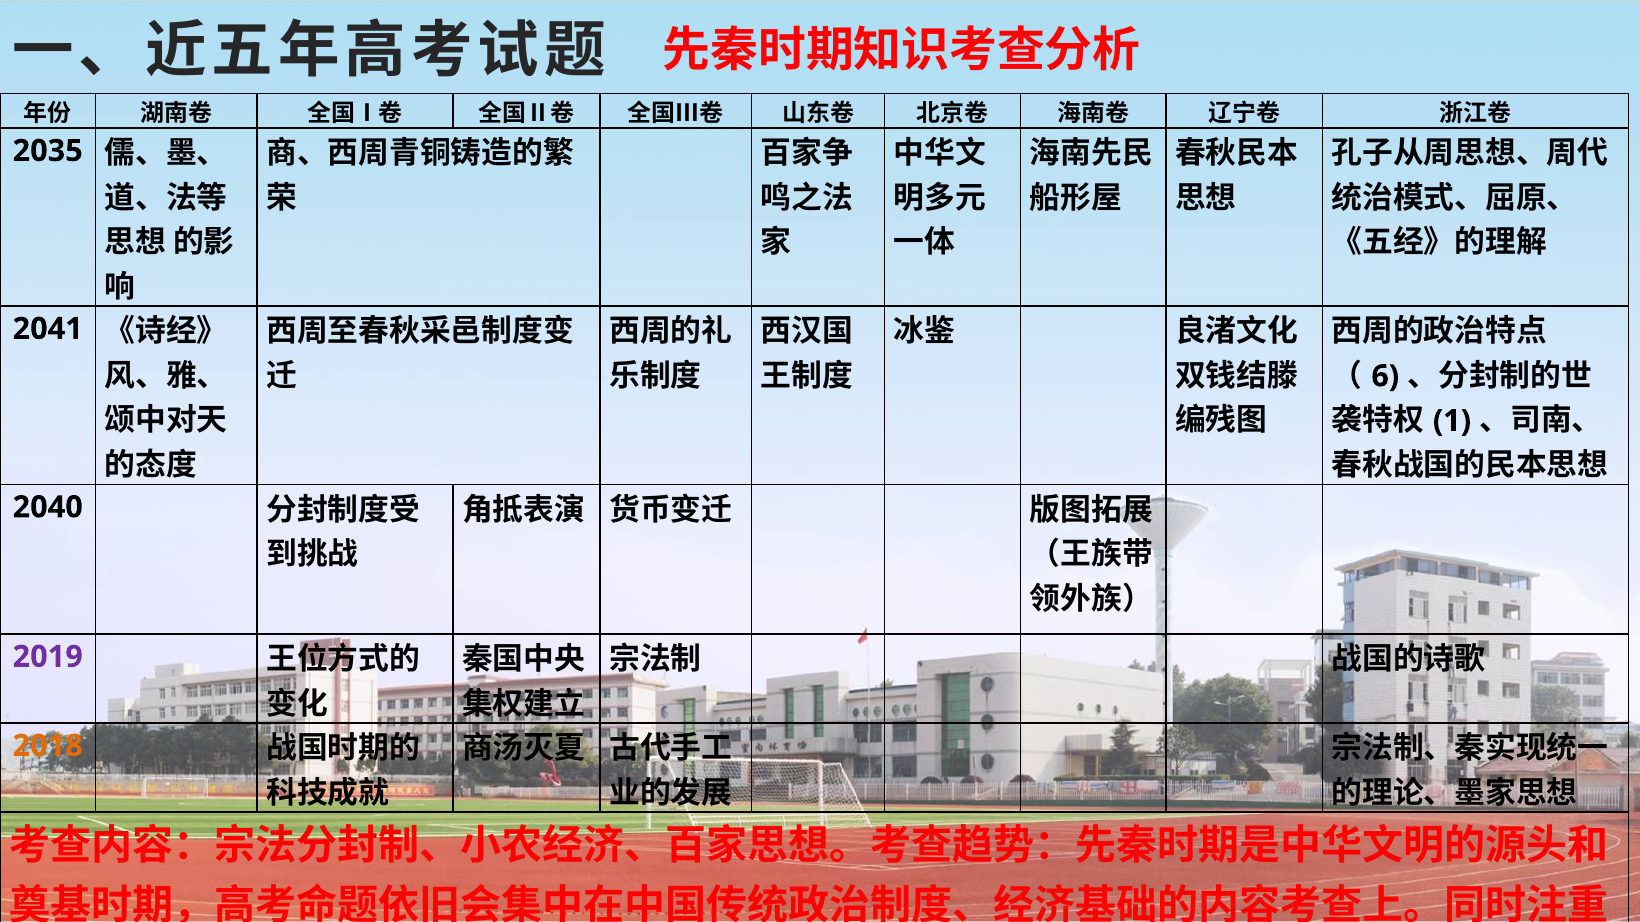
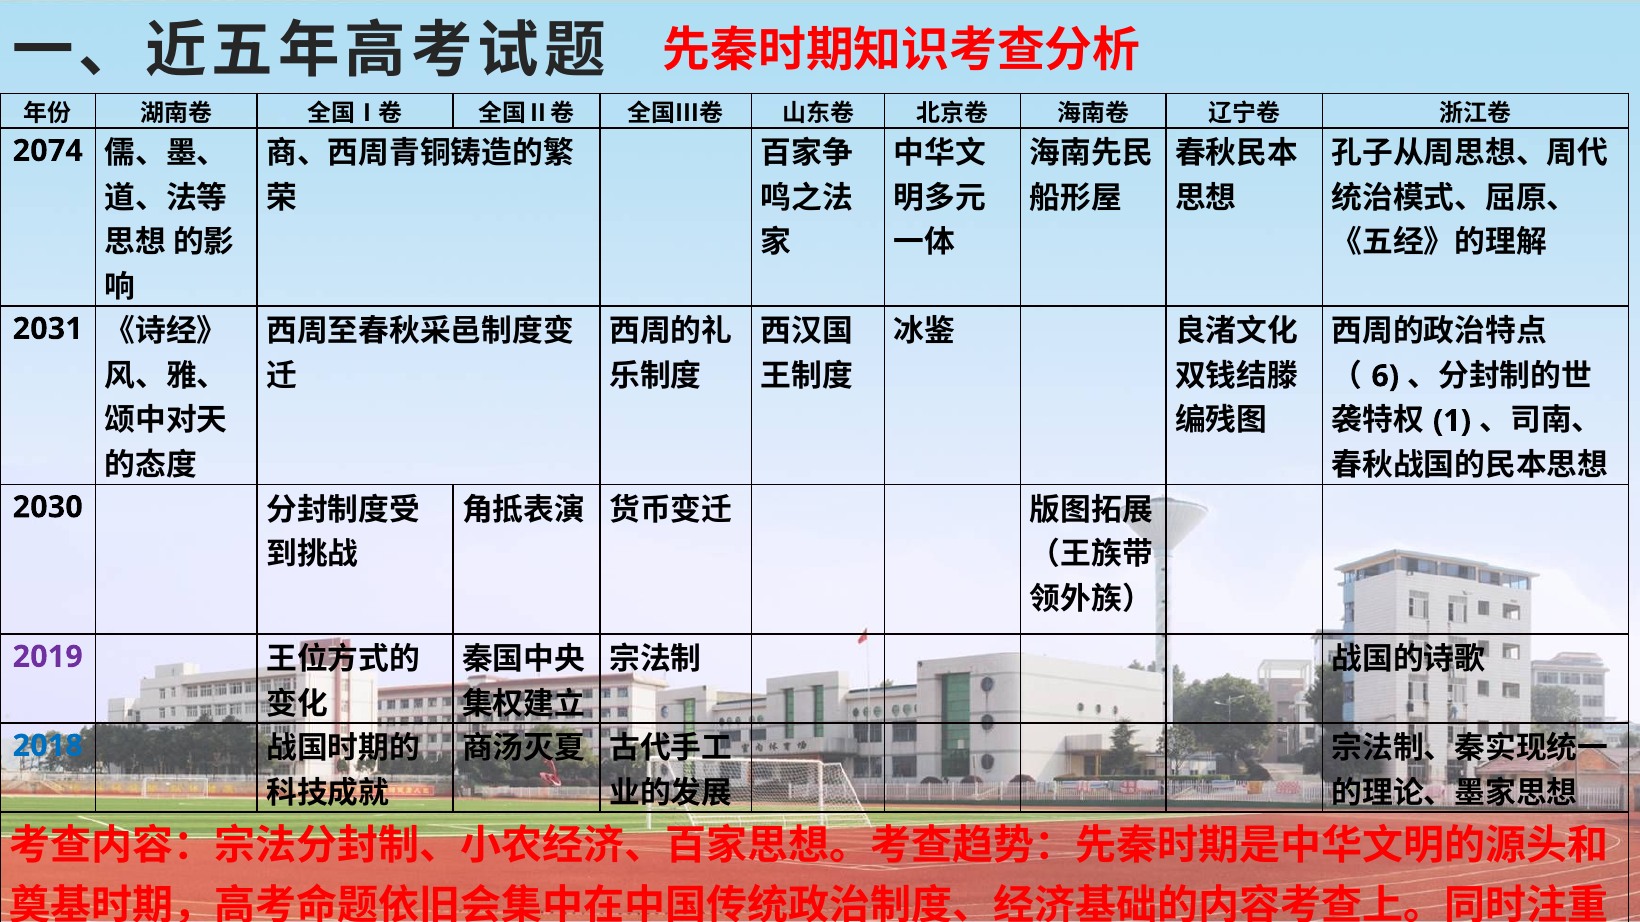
2035: 2035 -> 2074 (48, 151)
2041: 2041 -> 2031 (48, 329)
2040: 2040 -> 2030 (48, 507)
2018 colour: orange -> blue (48, 746)
